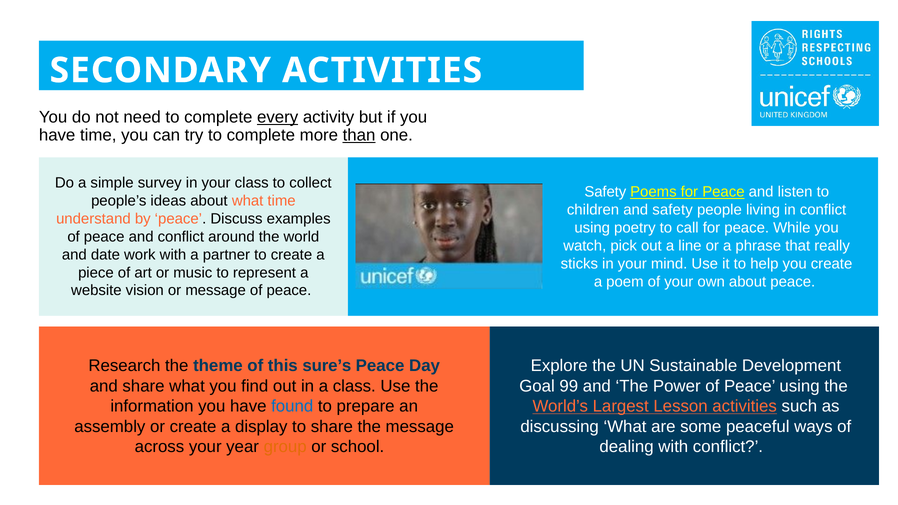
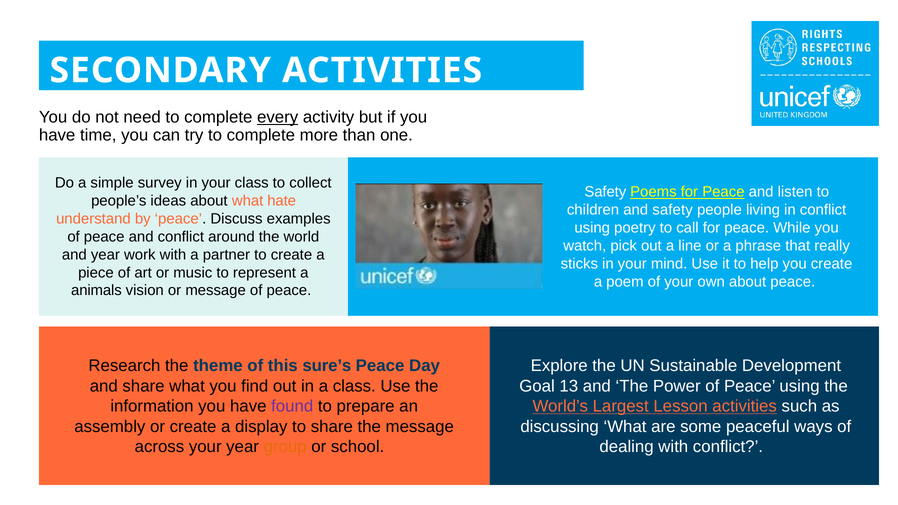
than underline: present -> none (359, 135)
what time: time -> hate (282, 201)
and date: date -> year (105, 255)
website: website -> animals (96, 291)
99: 99 -> 13 (569, 386)
found colour: blue -> purple (292, 406)
